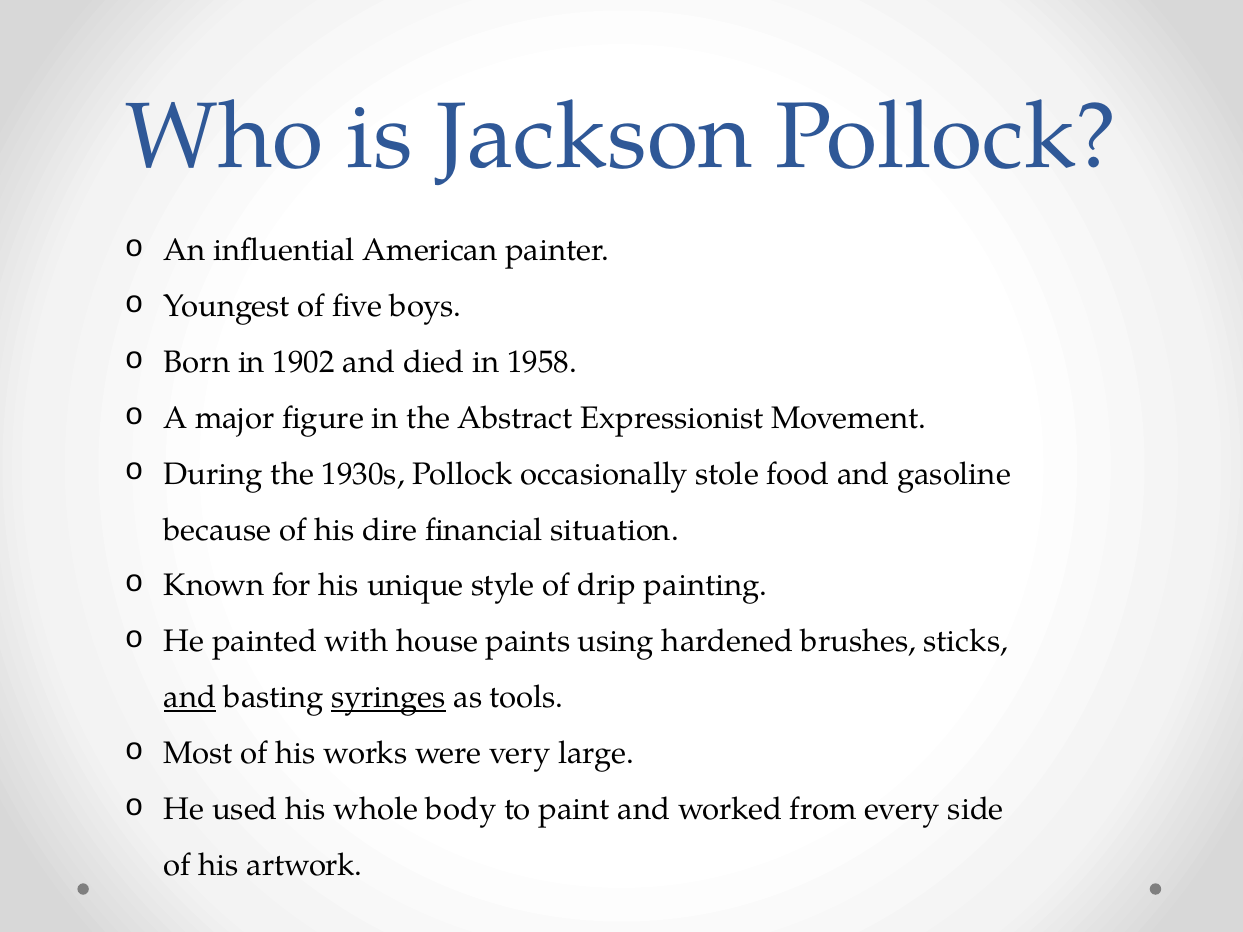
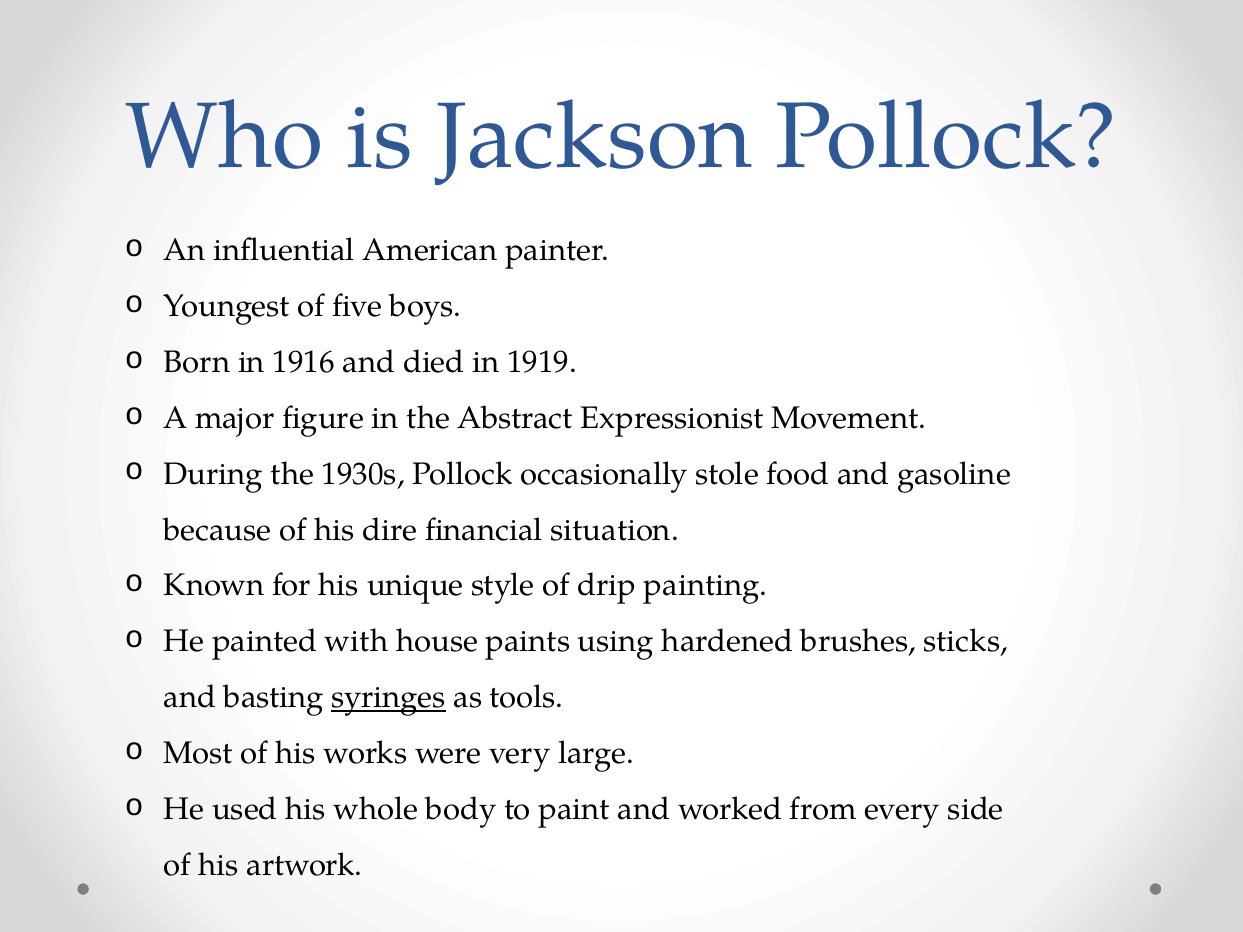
1902: 1902 -> 1916 (304, 362)
1958: 1958 -> 1919 (542, 362)
and underline: present -> none (190, 698)
